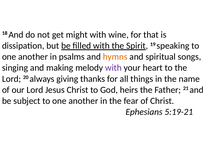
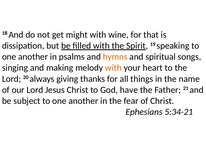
with colour: purple -> orange (113, 68)
heirs: heirs -> have (129, 90)
5:19-21: 5:19-21 -> 5:34-21 (179, 112)
